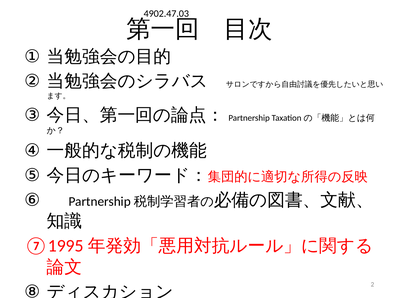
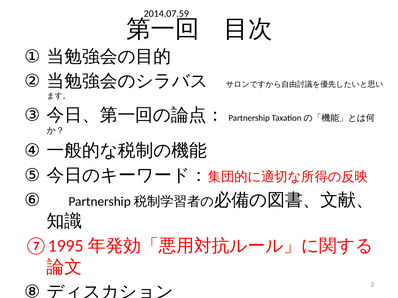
4902.47.03: 4902.47.03 -> 2014.07.59 (166, 14)
